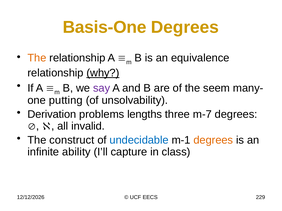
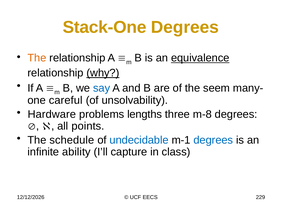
Basis-One: Basis-One -> Stack-One (105, 27)
equivalence underline: none -> present (200, 58)
say colour: purple -> blue (102, 88)
putting: putting -> careful (66, 100)
Derivation: Derivation -> Hardware (52, 114)
m-7: m-7 -> m-8 (202, 114)
invalid: invalid -> points (88, 126)
construct: construct -> schedule (72, 140)
degrees colour: orange -> blue (213, 140)
